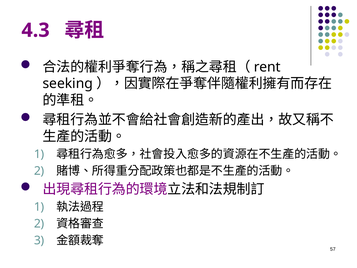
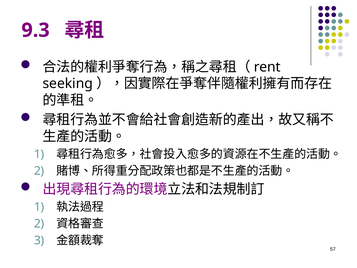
4.3: 4.3 -> 9.3 (36, 30)
